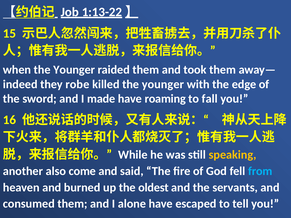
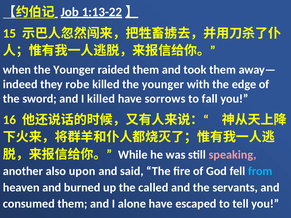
I made: made -> killed (101, 99)
roaming: roaming -> sorrows (165, 99)
speaking colour: yellow -> pink (233, 155)
come: come -> upon (82, 171)
oldest: oldest -> called (153, 188)
